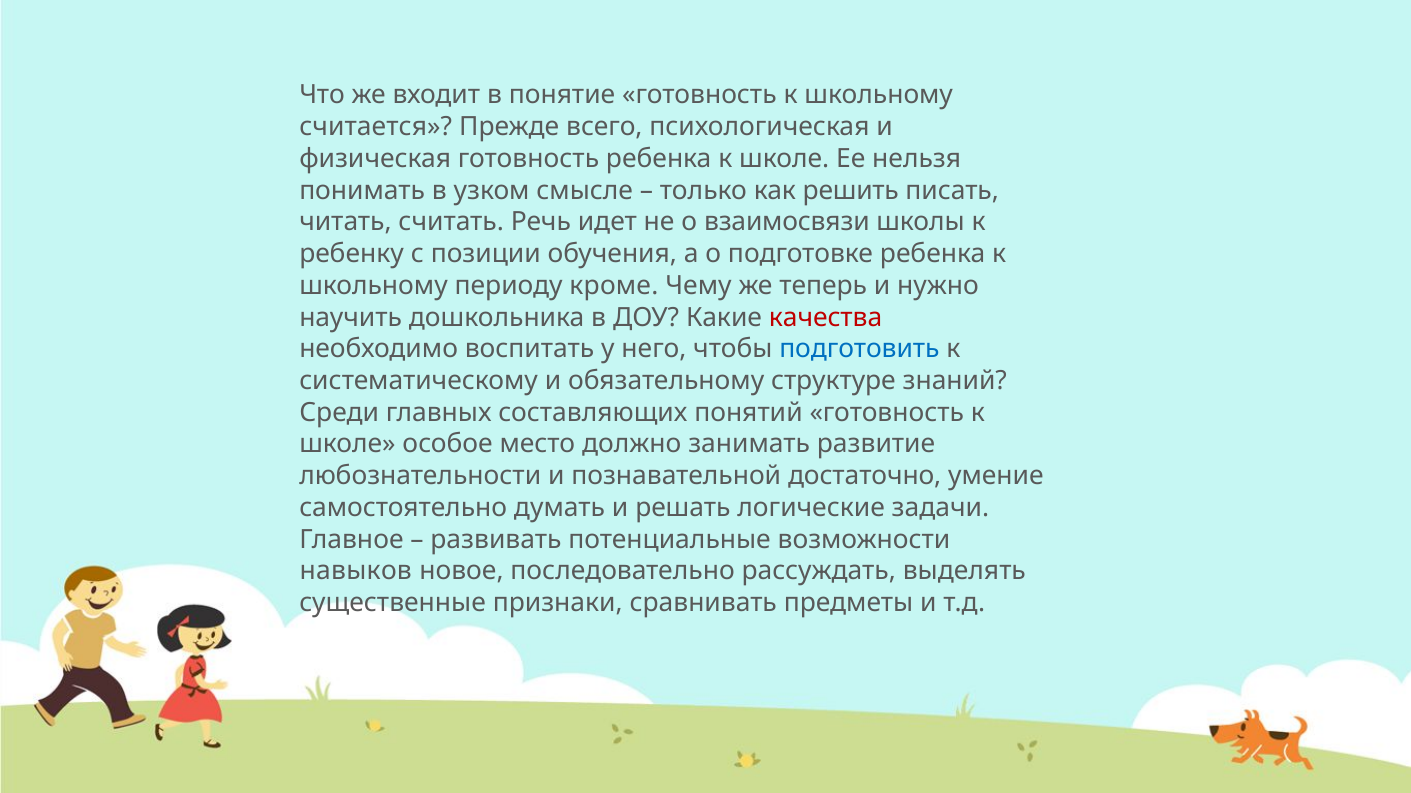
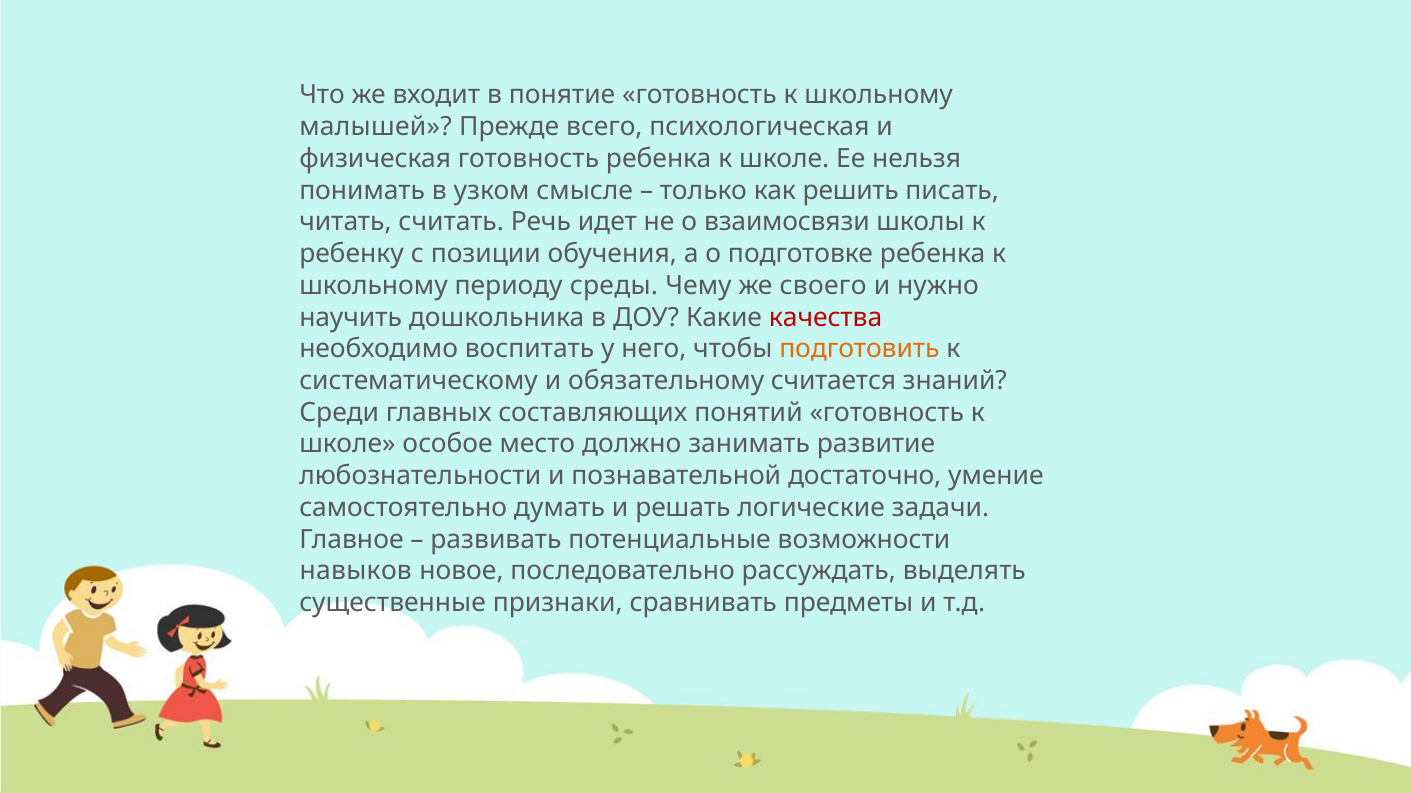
считается: считается -> малышей (376, 127)
кроме: кроме -> среды (614, 286)
теперь: теперь -> своего (823, 286)
подготовить colour: blue -> orange (859, 349)
структуре: структуре -> считается (834, 381)
